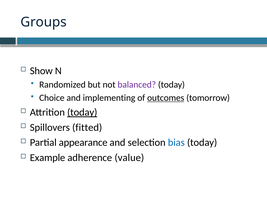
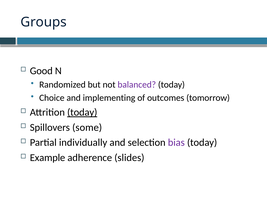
Show: Show -> Good (41, 71)
outcomes underline: present -> none (166, 97)
fitted: fitted -> some (87, 127)
appearance: appearance -> individually (83, 142)
bias colour: blue -> purple (176, 142)
value: value -> slides (129, 157)
